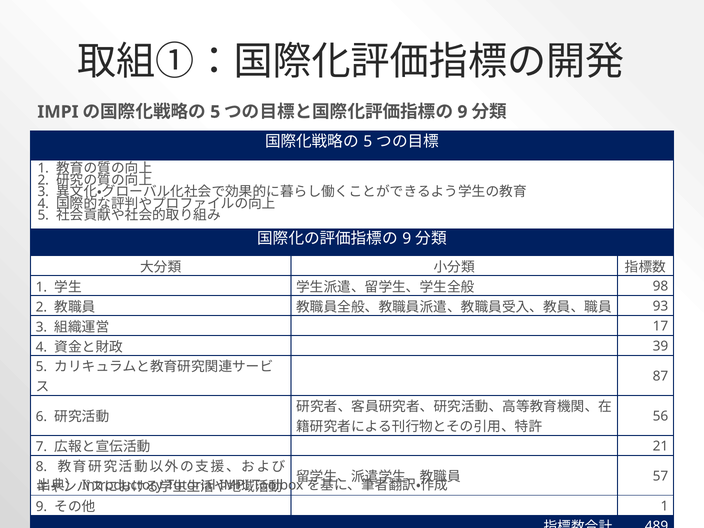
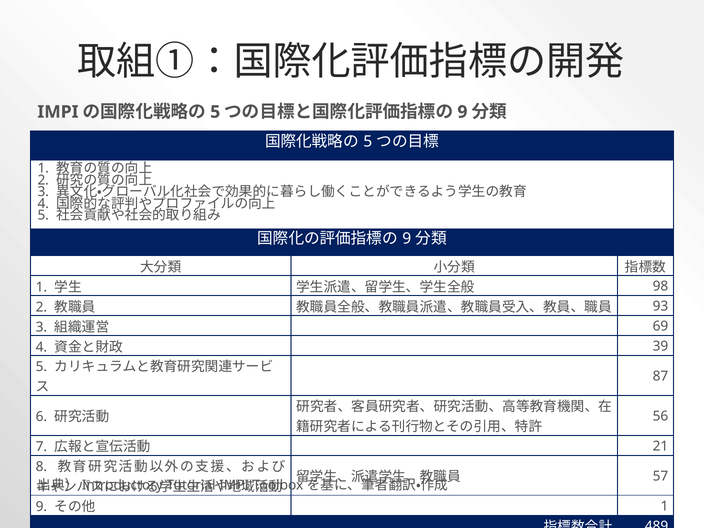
17: 17 -> 69 (660, 326)
